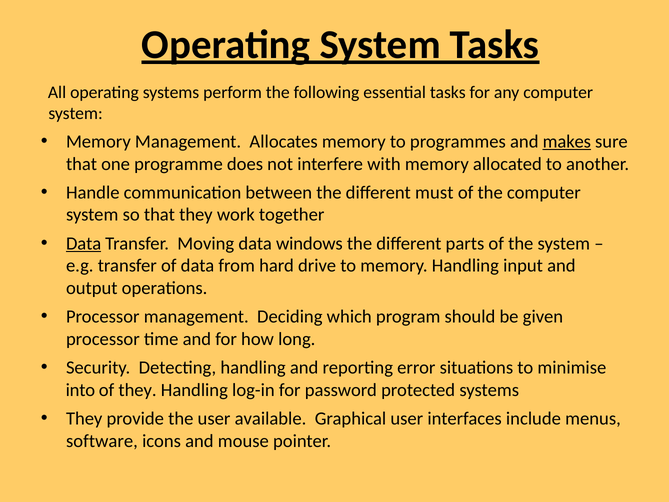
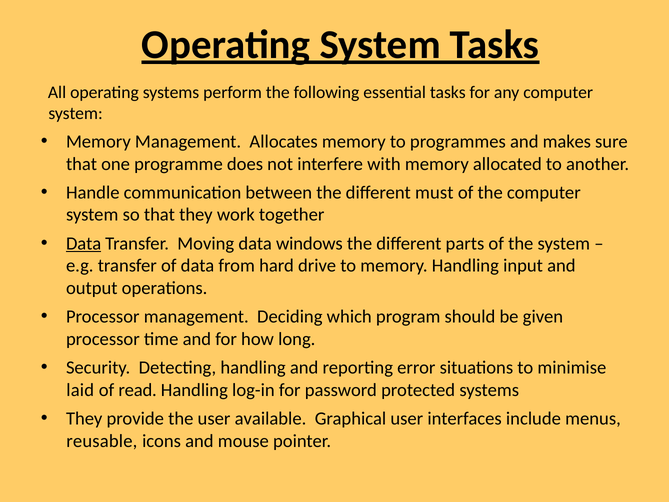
makes underline: present -> none (567, 141)
into: into -> laid (80, 390)
of they: they -> read (138, 390)
software: software -> reusable (102, 441)
